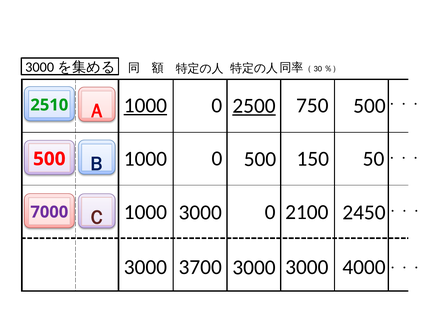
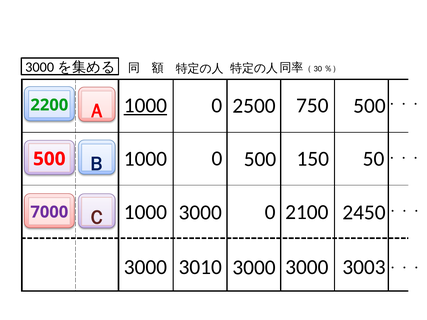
2500 underline: present -> none (254, 106)
2510: 2510 -> 2200 (49, 105)
3700: 3700 -> 3010 (200, 267)
4000: 4000 -> 3003 (364, 267)
